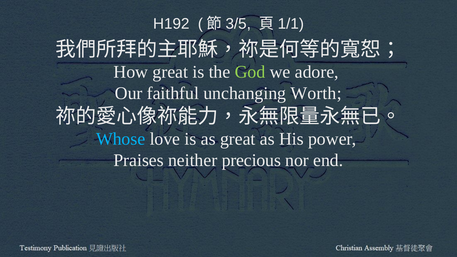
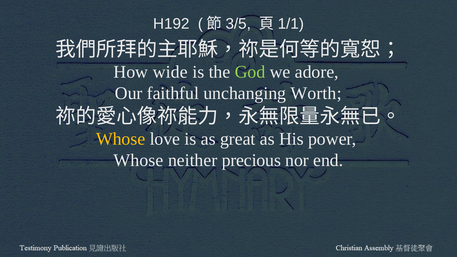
How great: great -> wide (170, 72)
Whose colour: light blue -> yellow (121, 139)
Praises: Praises -> Whose (138, 160)
